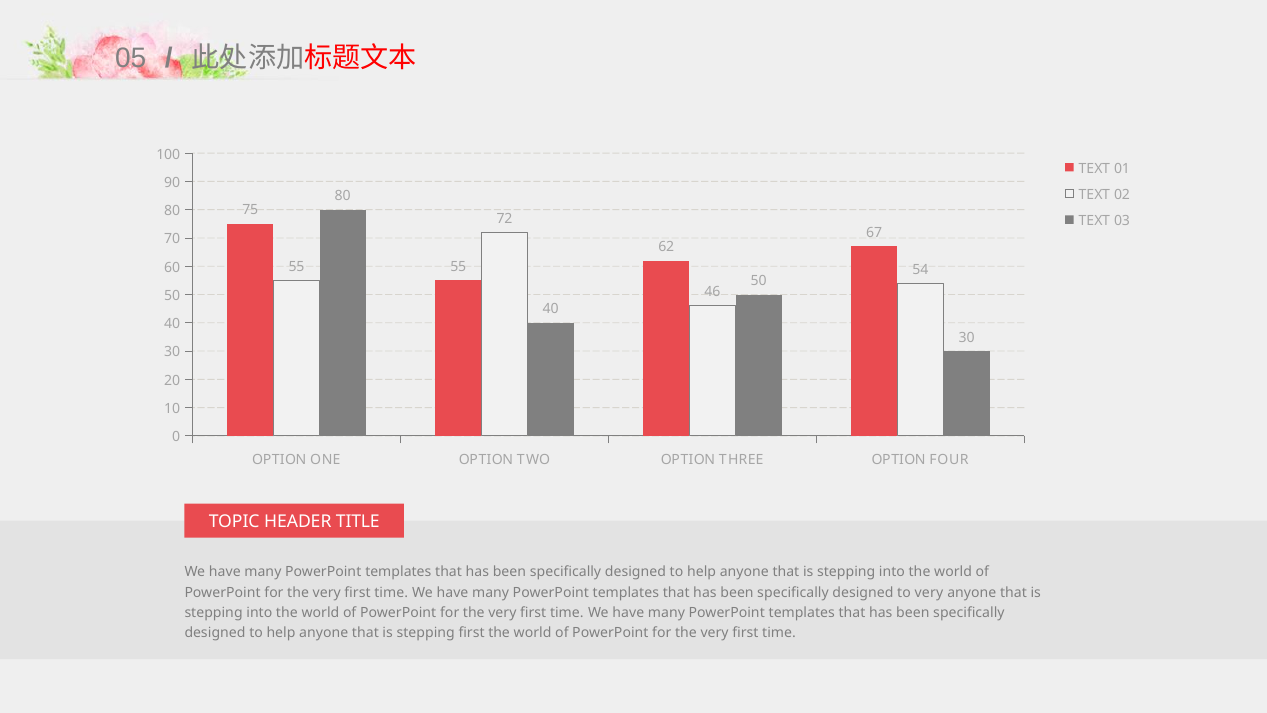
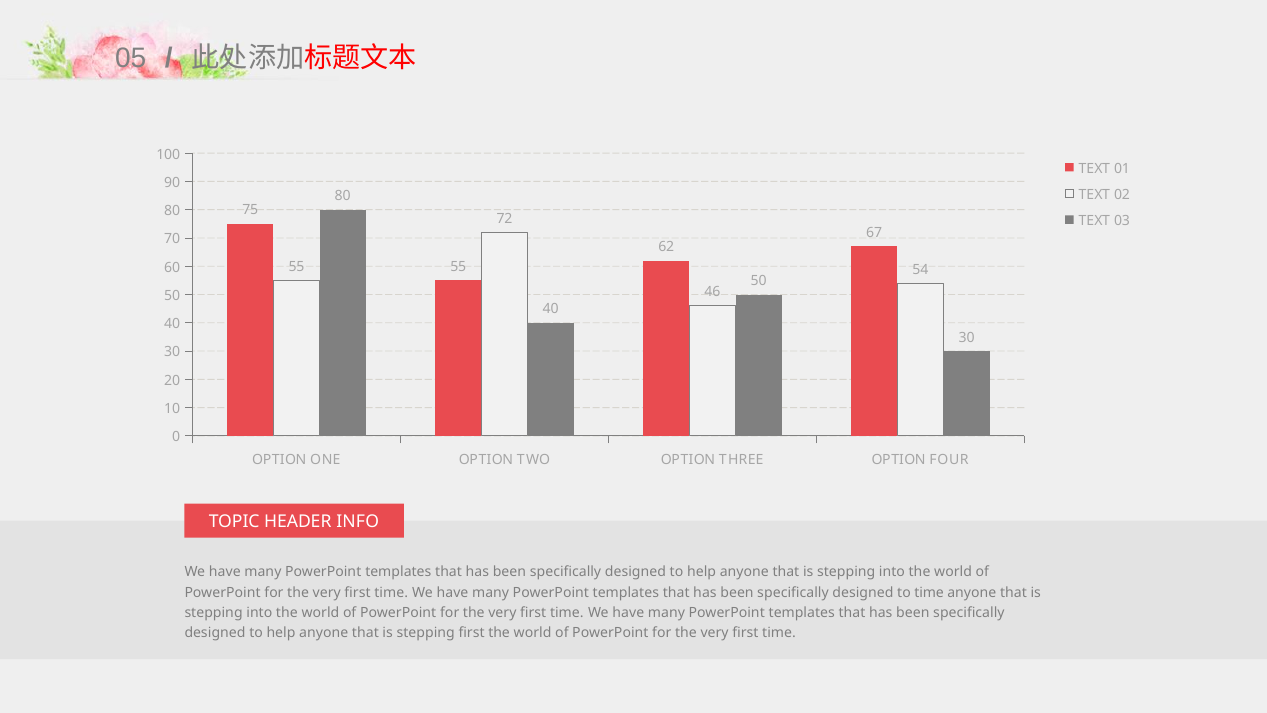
TITLE: TITLE -> INFO (358, 522)
to very: very -> time (929, 592)
